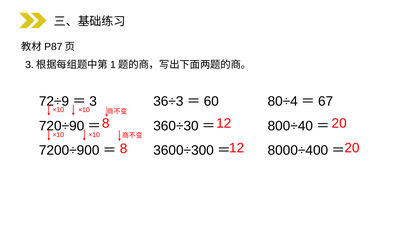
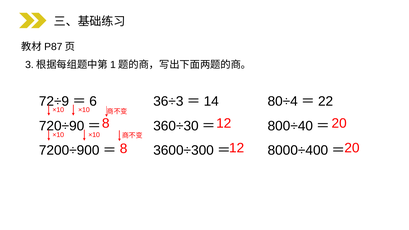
3: 3 -> 6 (93, 101)
60: 60 -> 14 (211, 101)
67: 67 -> 22 (326, 101)
